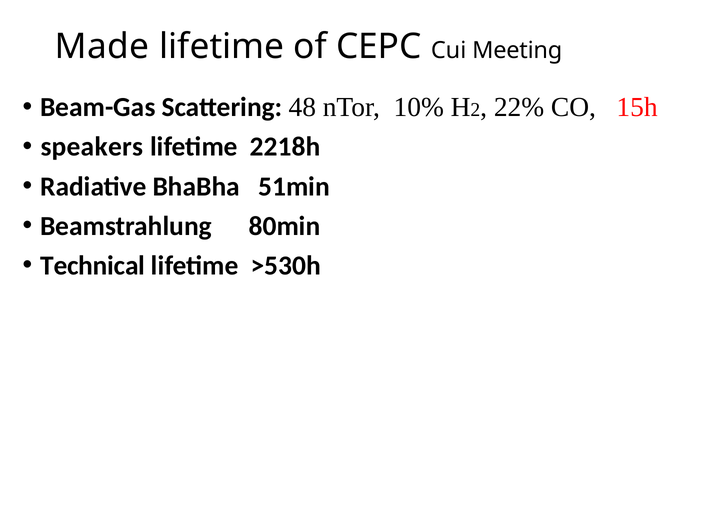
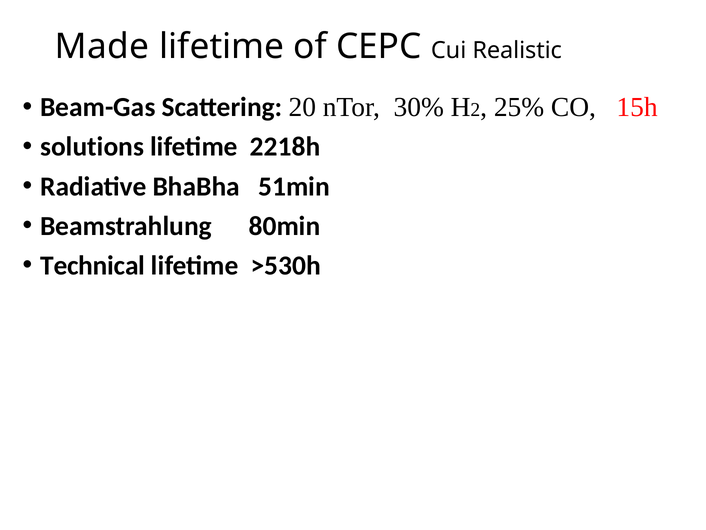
Meeting: Meeting -> Realistic (517, 50)
48: 48 -> 20 (302, 107)
10%: 10% -> 30% (419, 107)
22%: 22% -> 25% (519, 107)
speakers: speakers -> solutions (92, 147)
